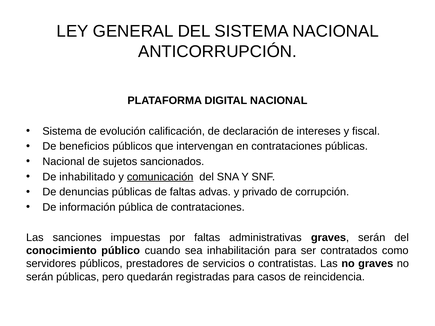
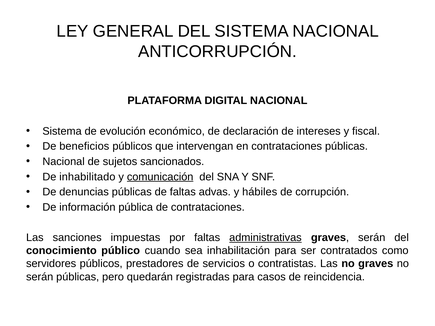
calificación: calificación -> económico (177, 131)
privado: privado -> hábiles (260, 192)
administrativas underline: none -> present (265, 238)
